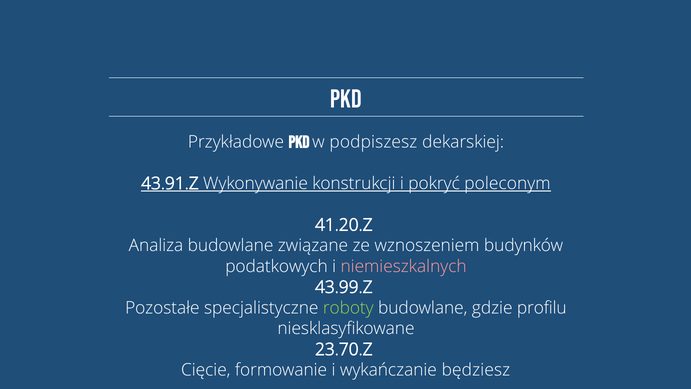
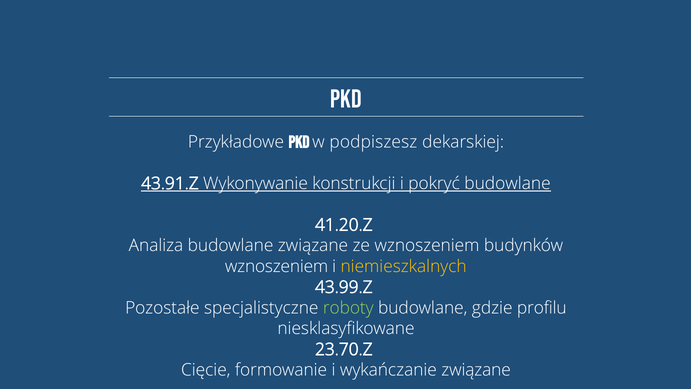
pokryć poleconym: poleconym -> budowlane (507, 183)
podatkowych: podatkowych -> wznoszeniem (277, 266)
niemieszkalnych colour: pink -> yellow (404, 266)
wykańczanie będziesz: będziesz -> związane (476, 370)
